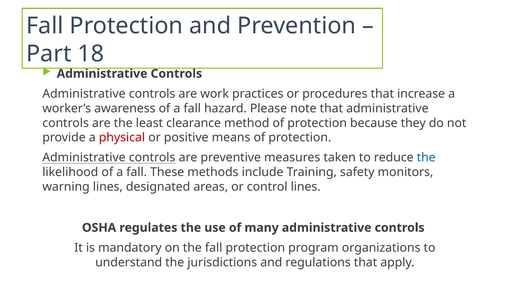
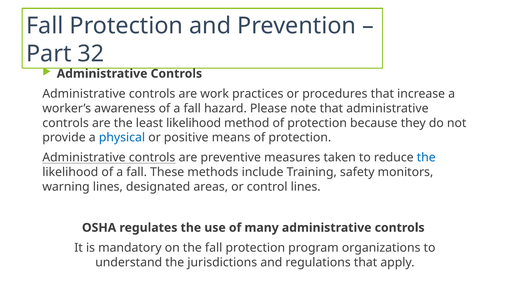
18: 18 -> 32 (91, 54)
least clearance: clearance -> likelihood (194, 123)
physical colour: red -> blue (122, 138)
